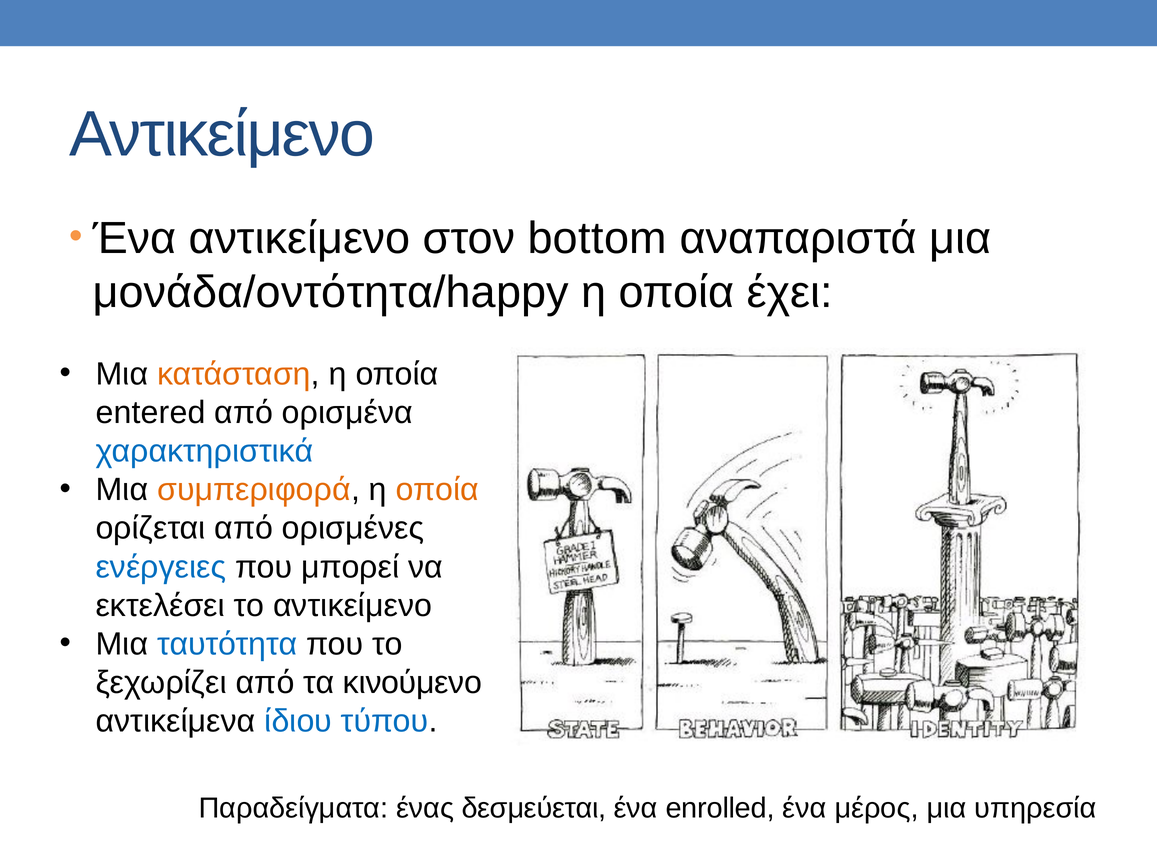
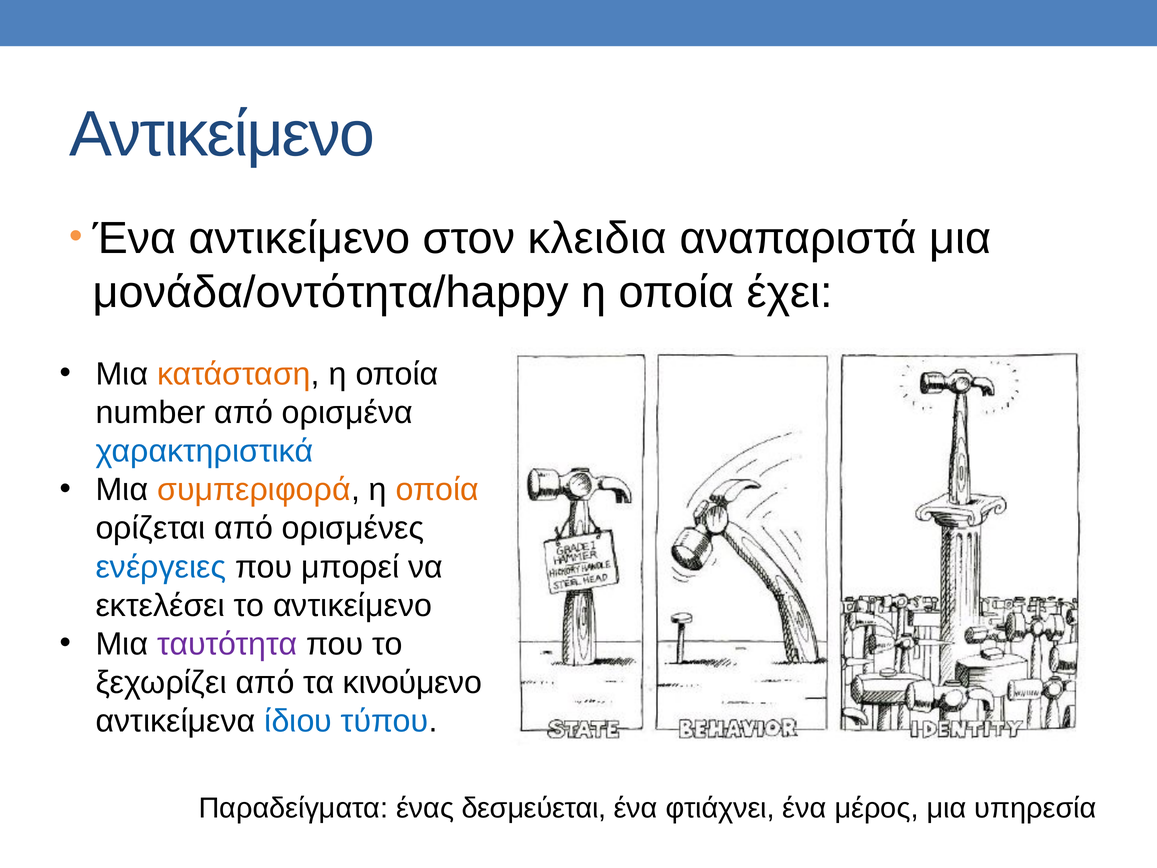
bottom: bottom -> κλειδια (597, 238)
entered: entered -> number (151, 412)
ταυτότητα colour: blue -> purple (227, 644)
enrolled: enrolled -> φτιάχνει (720, 808)
